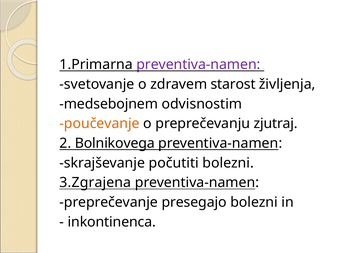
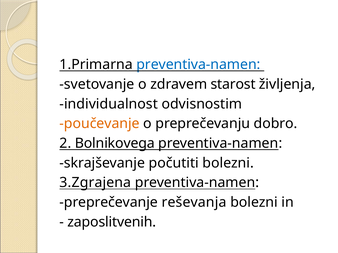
preventiva-namen colour: purple -> blue (198, 65)
medsebojnem: medsebojnem -> individualnost (109, 104)
zjutraj: zjutraj -> dobro (276, 124)
presegajo: presegajo -> reševanja (194, 203)
inkontinenca: inkontinenca -> zaposlitvenih (112, 222)
